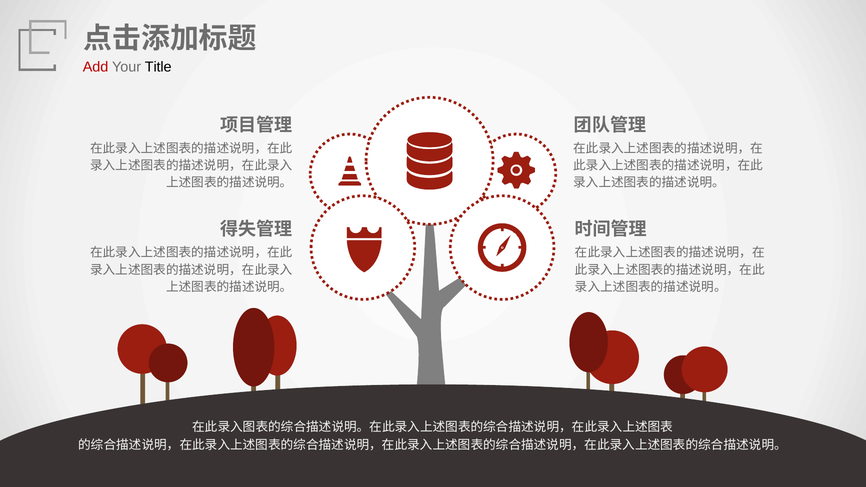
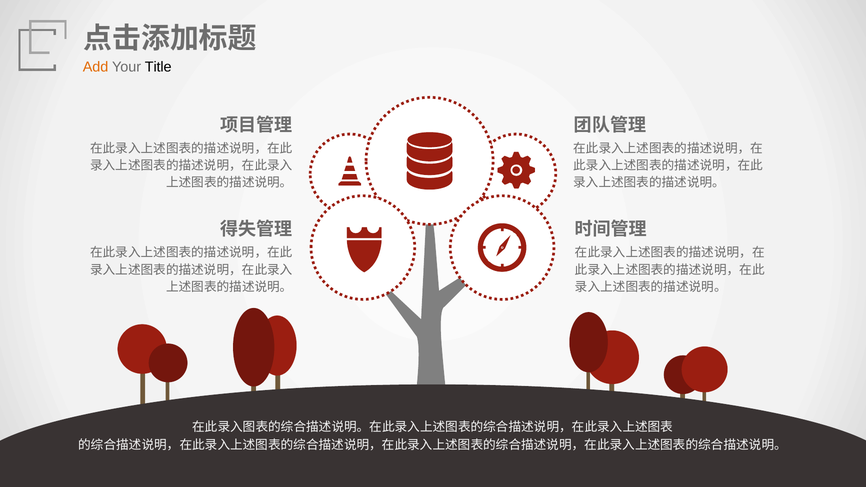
Add colour: red -> orange (96, 67)
